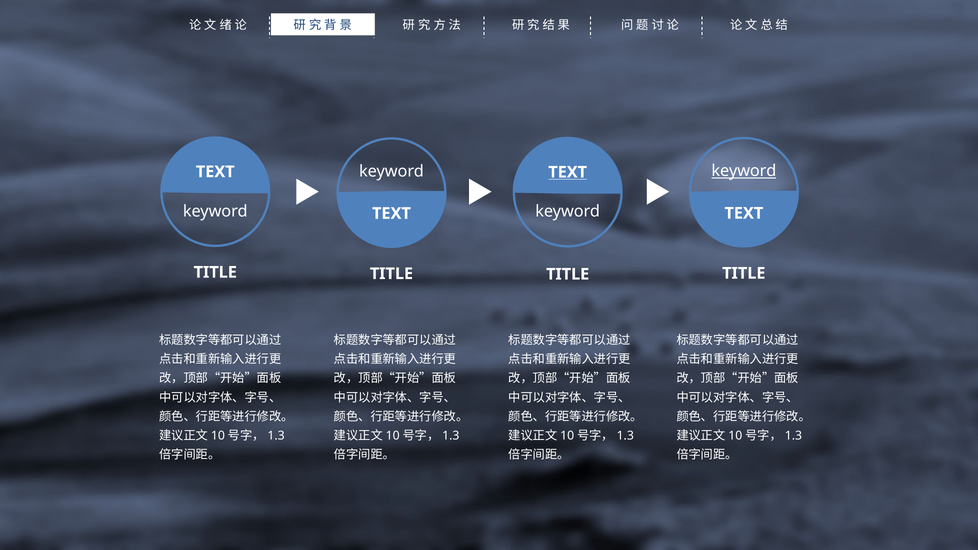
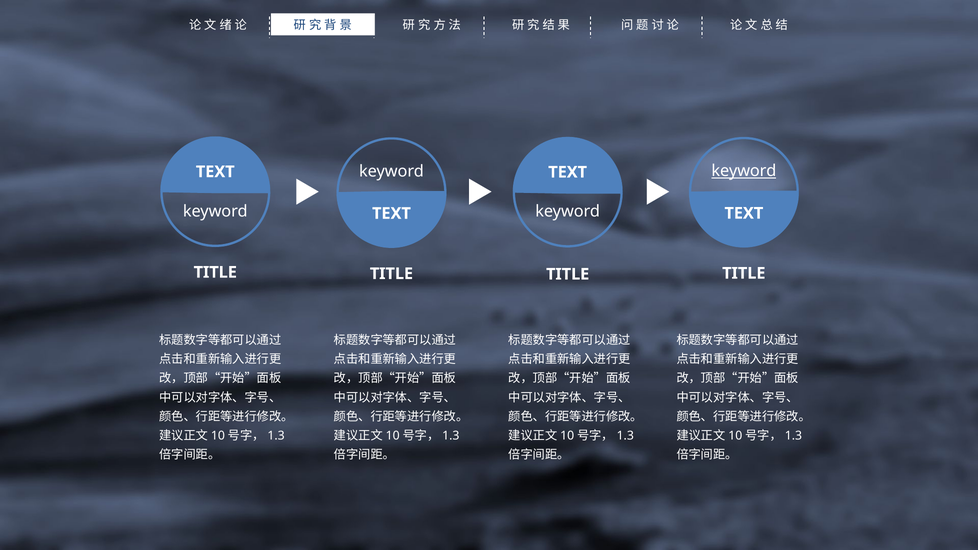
TEXT underline: present -> none (568, 172)
